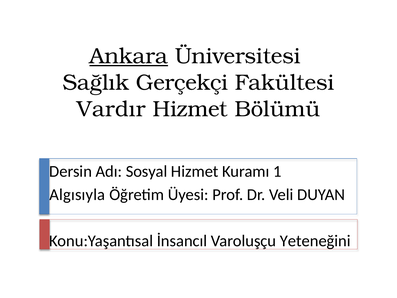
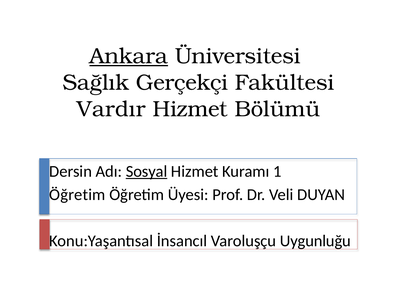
Sosyal underline: none -> present (147, 171)
Algısıyla: Algısıyla -> Öğretim (77, 194)
Yeteneğini: Yeteneğini -> Uygunluğu (315, 241)
